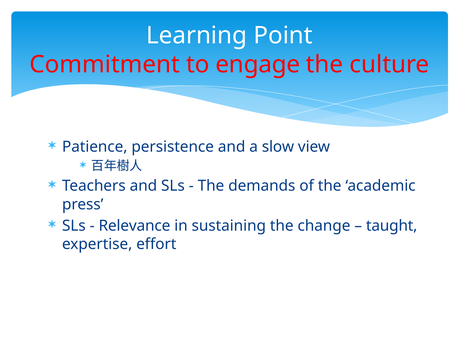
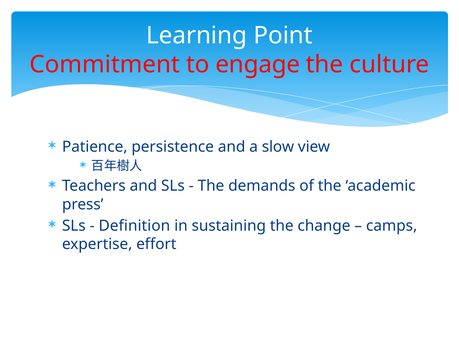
Relevance: Relevance -> Definition (134, 226)
taught: taught -> camps (392, 226)
